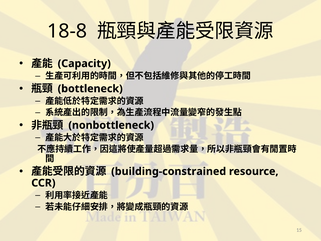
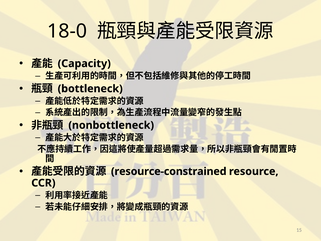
18-8: 18-8 -> 18-0 (67, 31)
building-constrained: building-constrained -> resource-constrained (169, 171)
